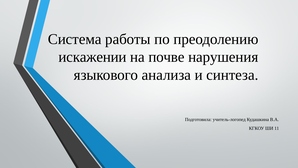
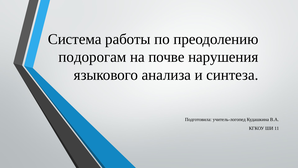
искажении: искажении -> подорогам (92, 57)
